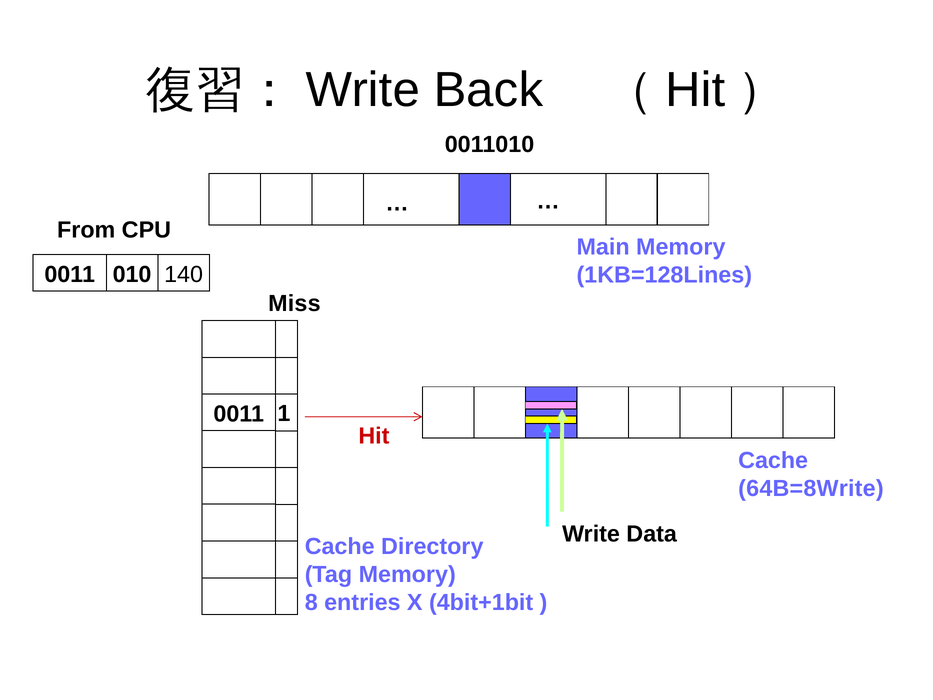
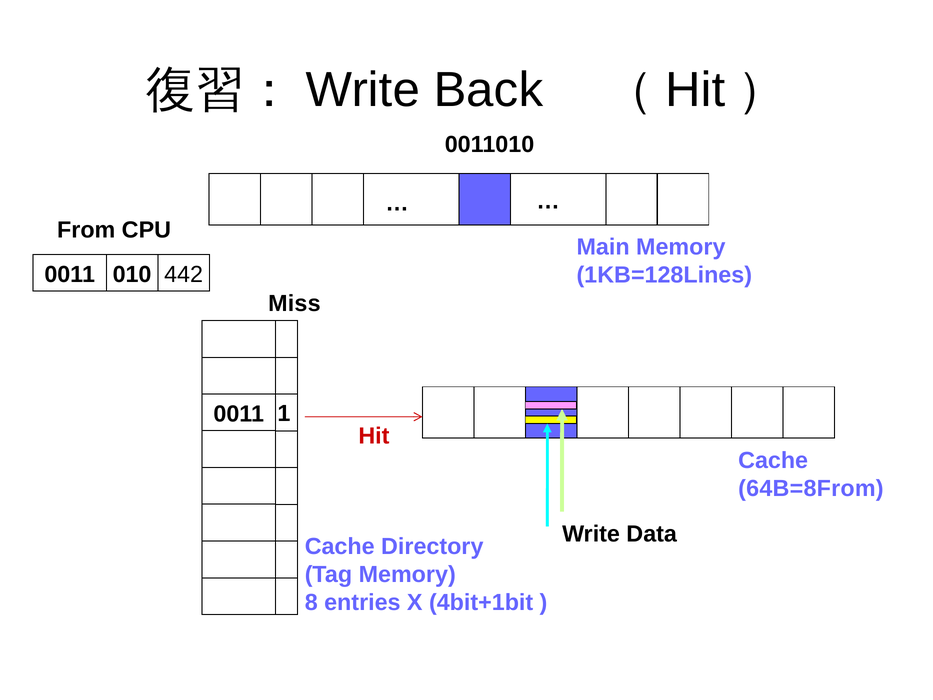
140: 140 -> 442 (184, 274)
64B=8Write: 64B=8Write -> 64B=8From (811, 488)
